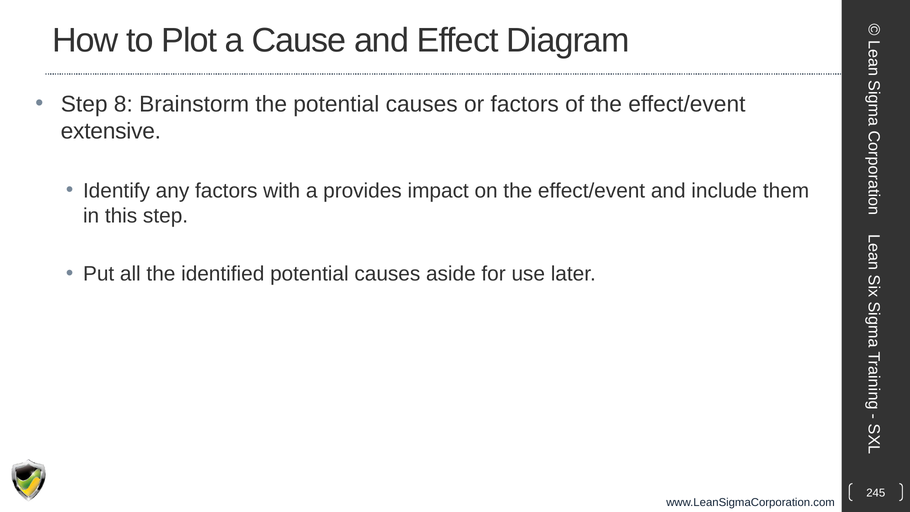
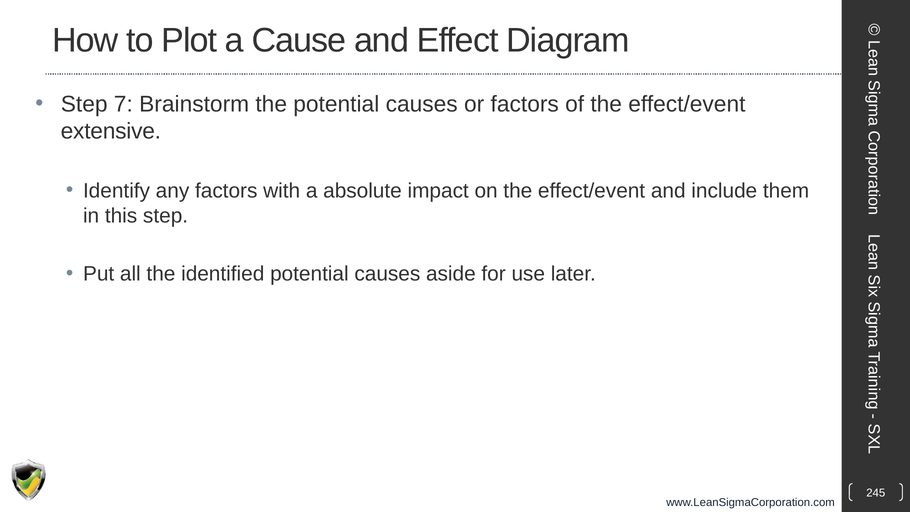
8: 8 -> 7 (123, 104)
provides: provides -> absolute (362, 191)
